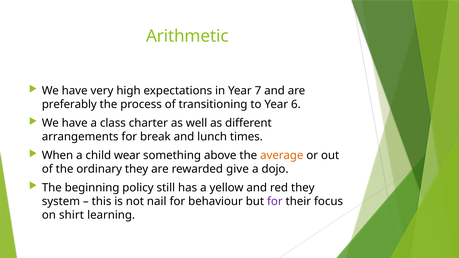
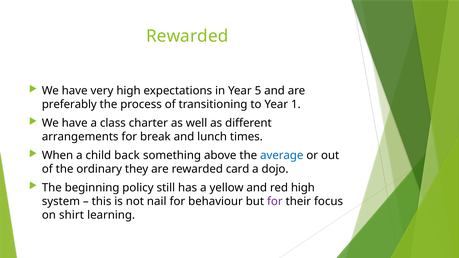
Arithmetic: Arithmetic -> Rewarded (187, 36)
7: 7 -> 5 (258, 91)
6: 6 -> 1 (296, 105)
wear: wear -> back (127, 155)
average colour: orange -> blue (282, 155)
give: give -> card (238, 169)
red they: they -> high (303, 188)
